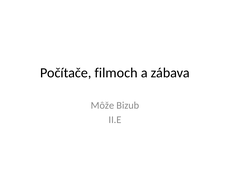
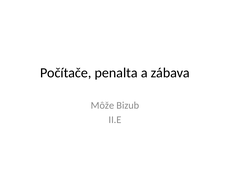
filmoch: filmoch -> penalta (116, 73)
